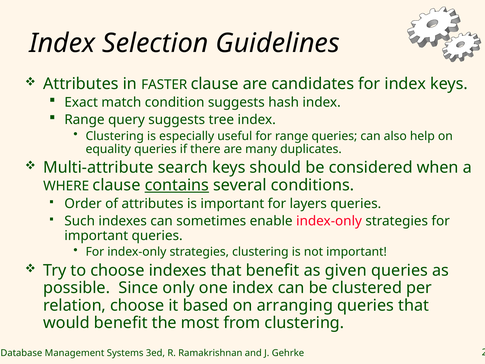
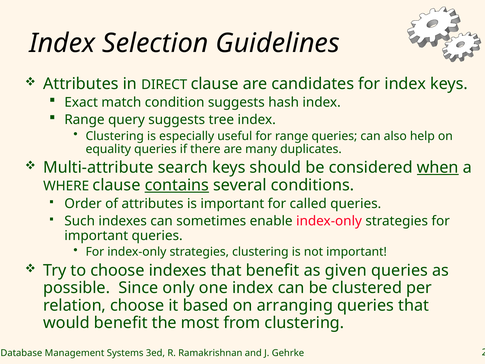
FASTER: FASTER -> DIRECT (164, 85)
when underline: none -> present (438, 168)
layers: layers -> called (308, 204)
